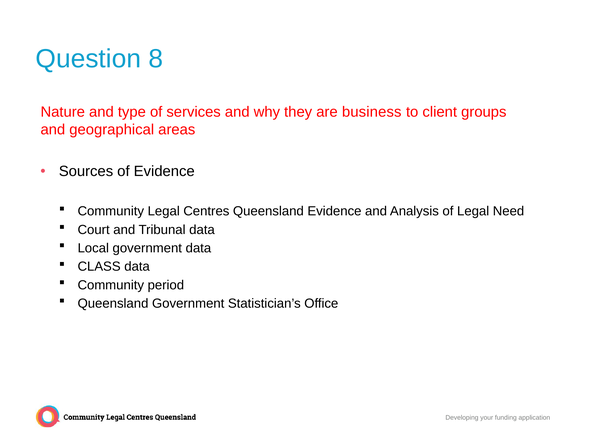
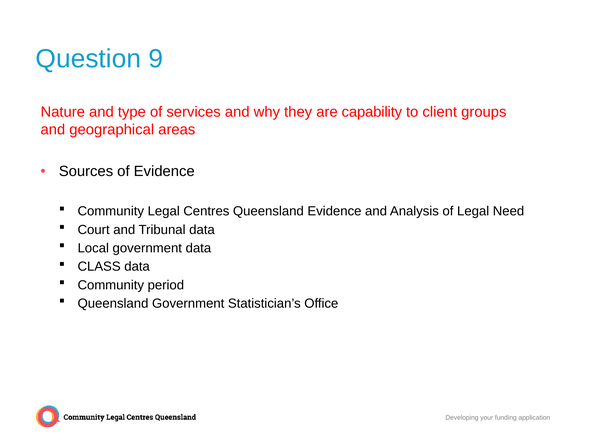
8: 8 -> 9 (156, 59)
business: business -> capability (372, 112)
